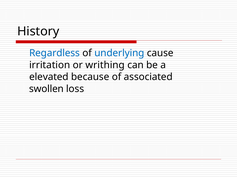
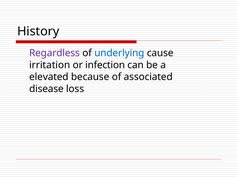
Regardless colour: blue -> purple (55, 53)
writhing: writhing -> infection (105, 65)
swollen: swollen -> disease (46, 89)
